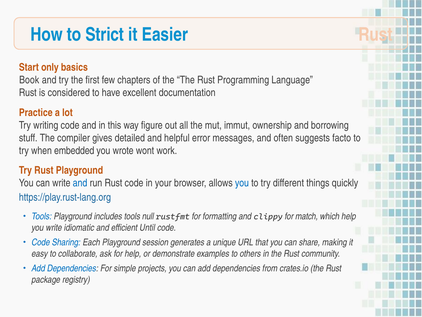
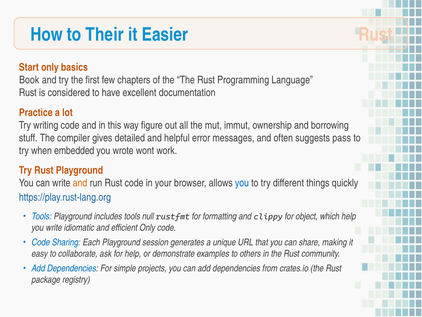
Strict: Strict -> Their (105, 35)
facto: facto -> pass (342, 138)
and colour: blue -> orange (80, 183)
match: match -> object (307, 216)
efficient Until: Until -> Only (147, 227)
